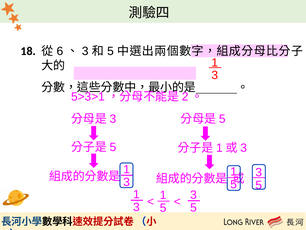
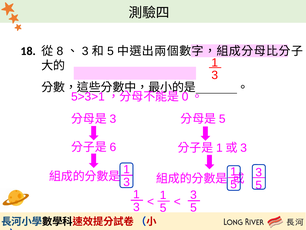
6: 6 -> 8 (60, 51)
2: 2 -> 0 (185, 96)
5: 5 -> 6 (113, 147)
